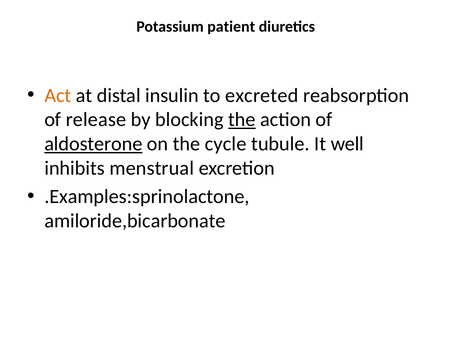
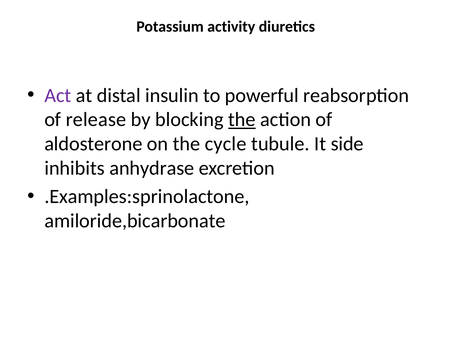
patient: patient -> activity (231, 27)
Act colour: orange -> purple (58, 95)
excreted: excreted -> powerful (262, 95)
aldosterone underline: present -> none (93, 144)
well: well -> side (347, 144)
menstrual: menstrual -> anhydrase (152, 168)
